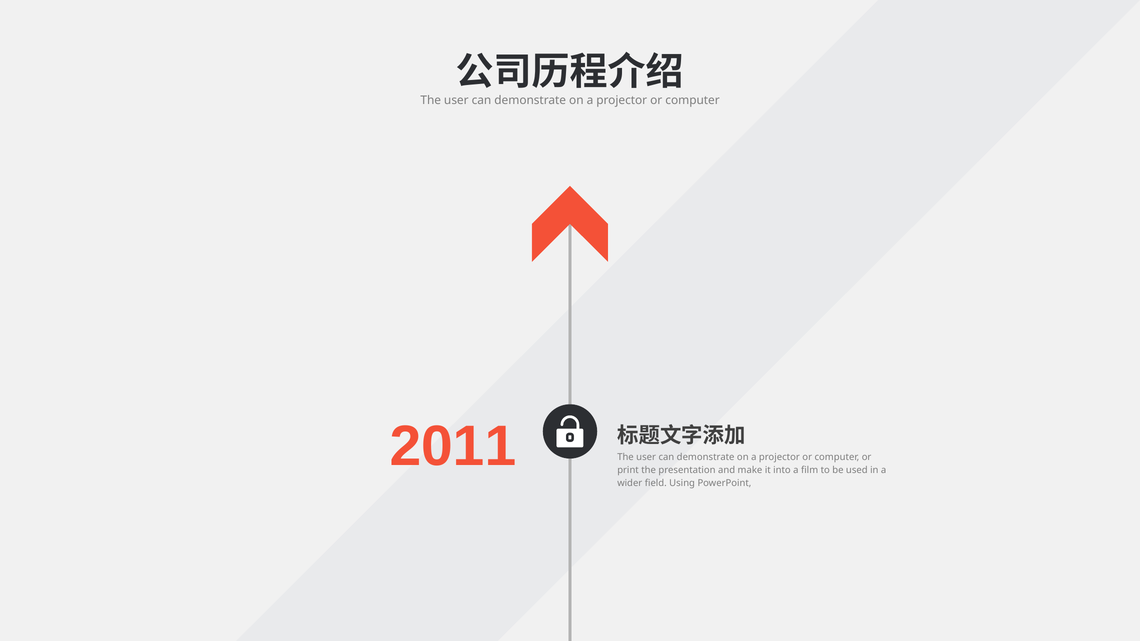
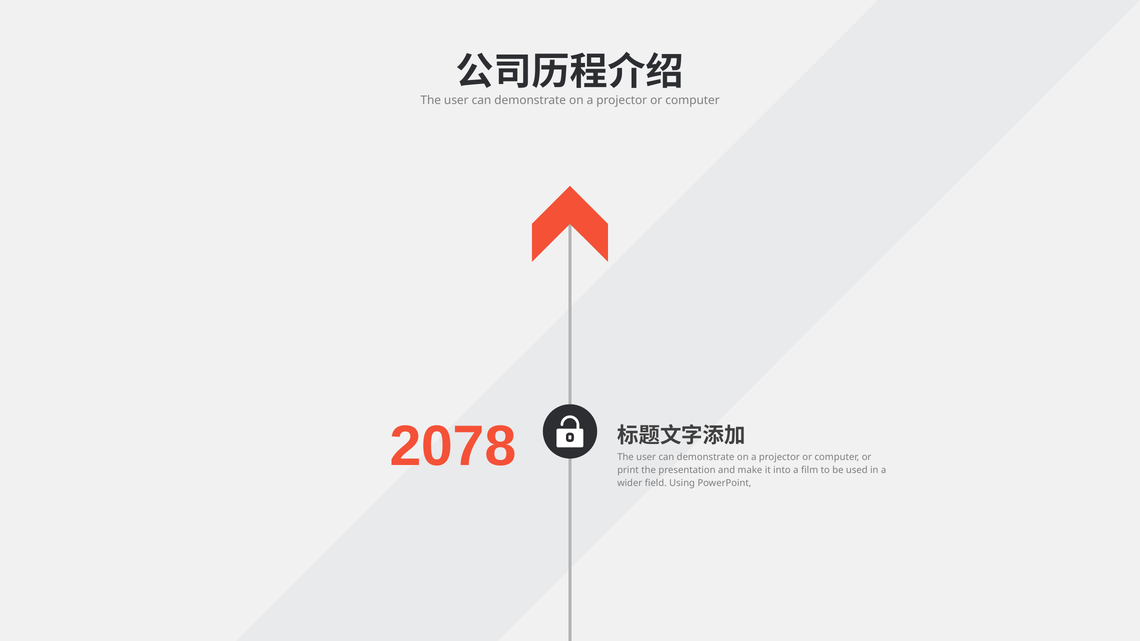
2011: 2011 -> 2078 (453, 446)
